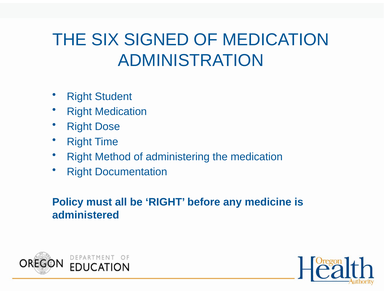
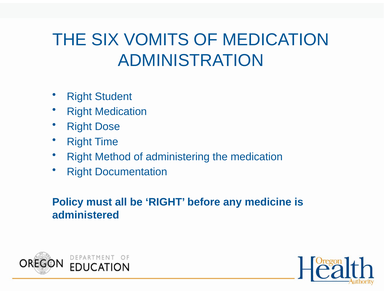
SIGNED: SIGNED -> VOMITS (156, 40)
